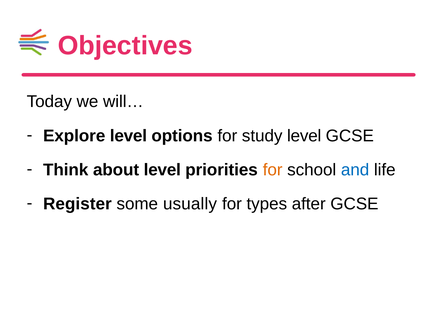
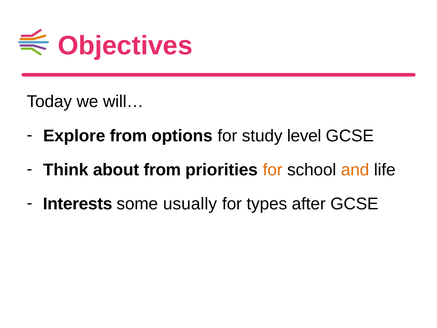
Explore level: level -> from (128, 136)
about level: level -> from (162, 170)
and colour: blue -> orange (355, 170)
Register: Register -> Interests (78, 204)
